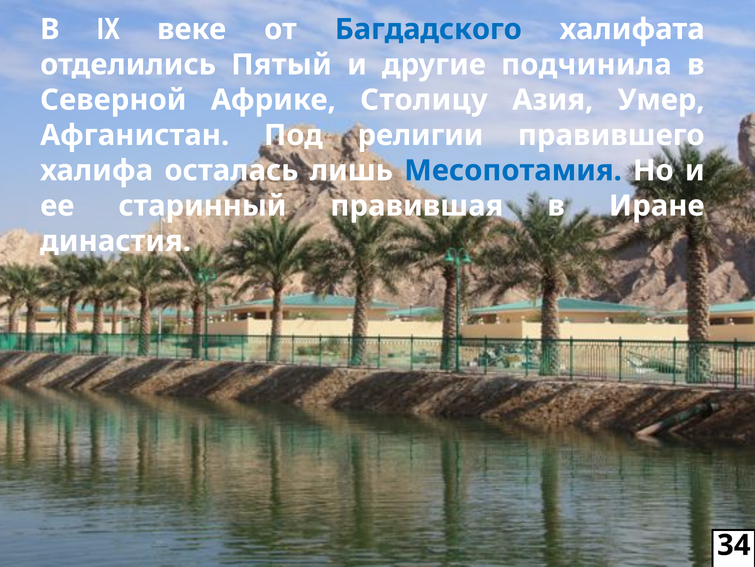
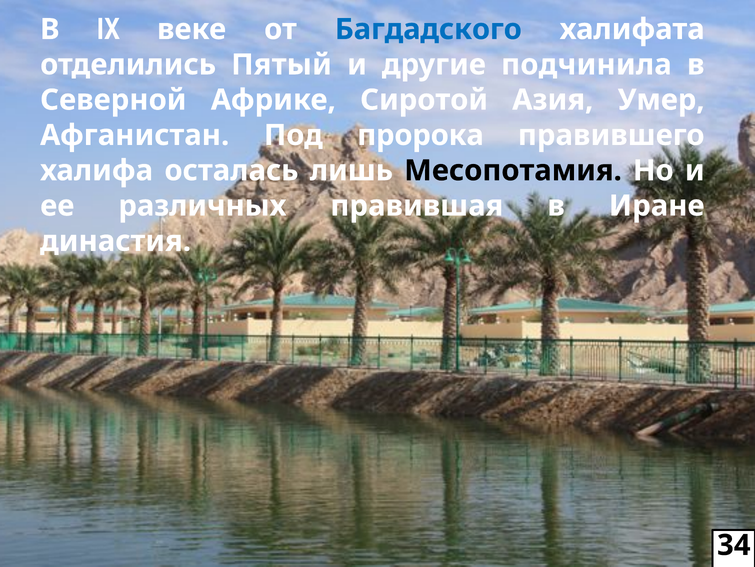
Столицу: Столицу -> Сиротой (424, 100)
религии: религии -> пророка (421, 135)
Месопотамия colour: blue -> black (513, 170)
старинный: старинный -> различных (202, 206)
